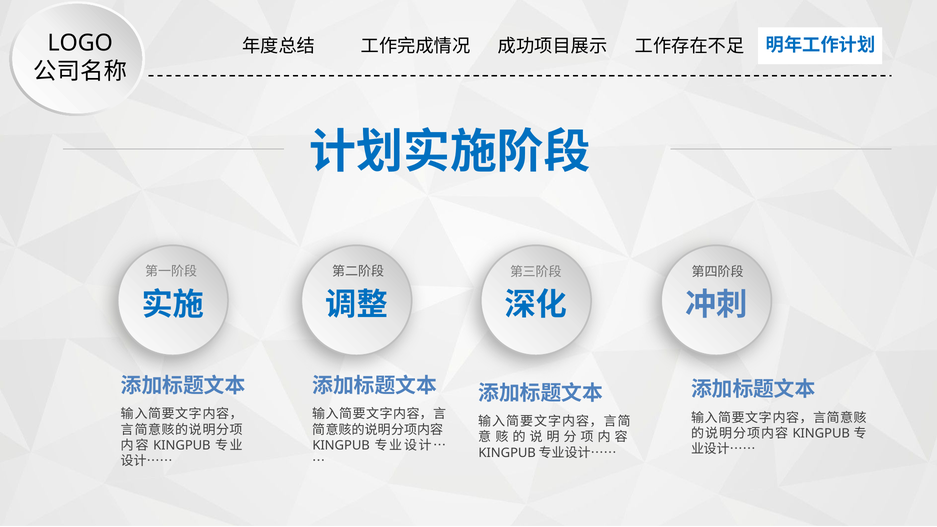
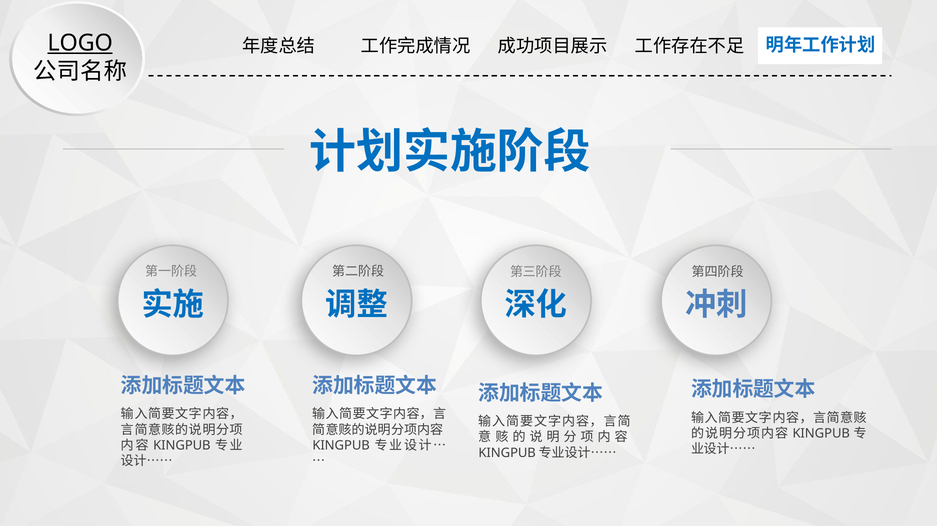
LOGO underline: none -> present (80, 43)
